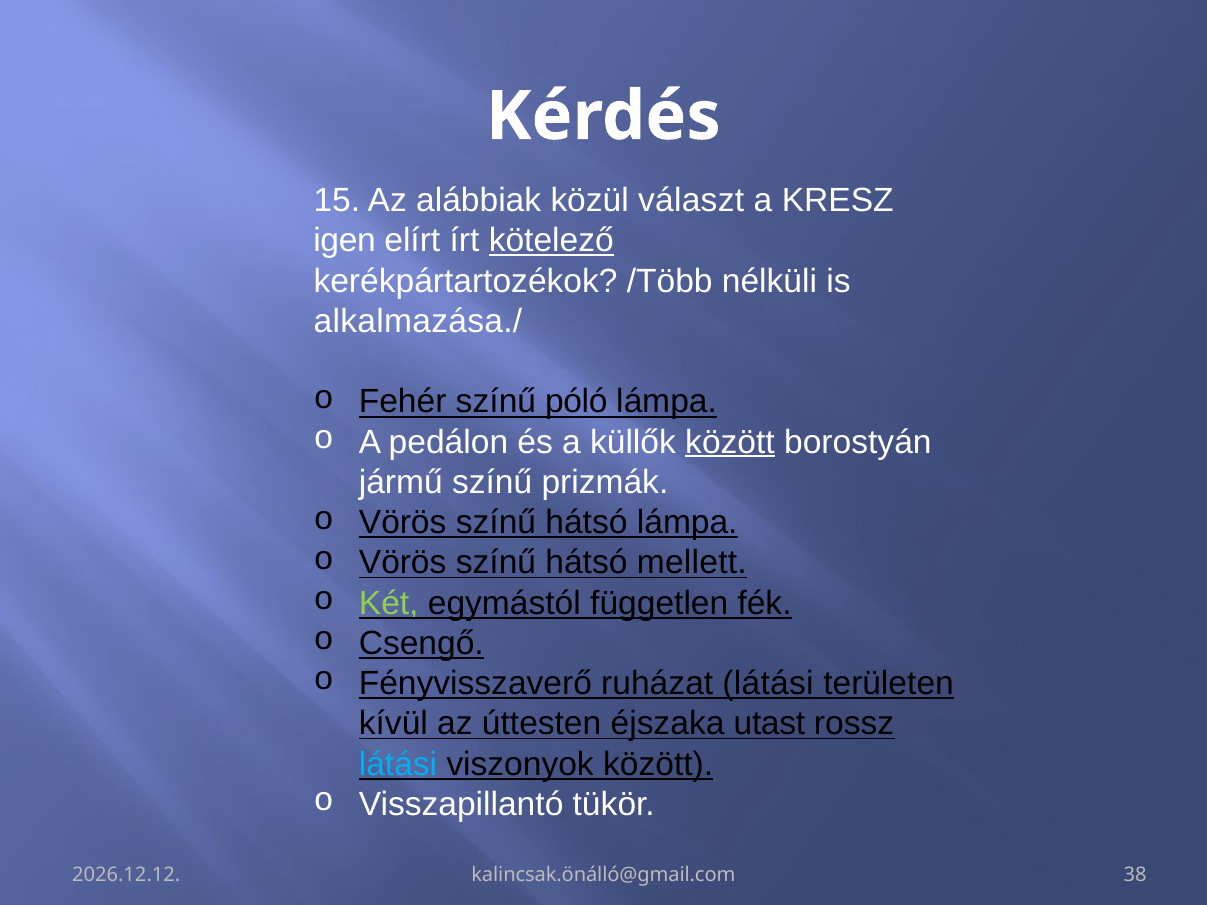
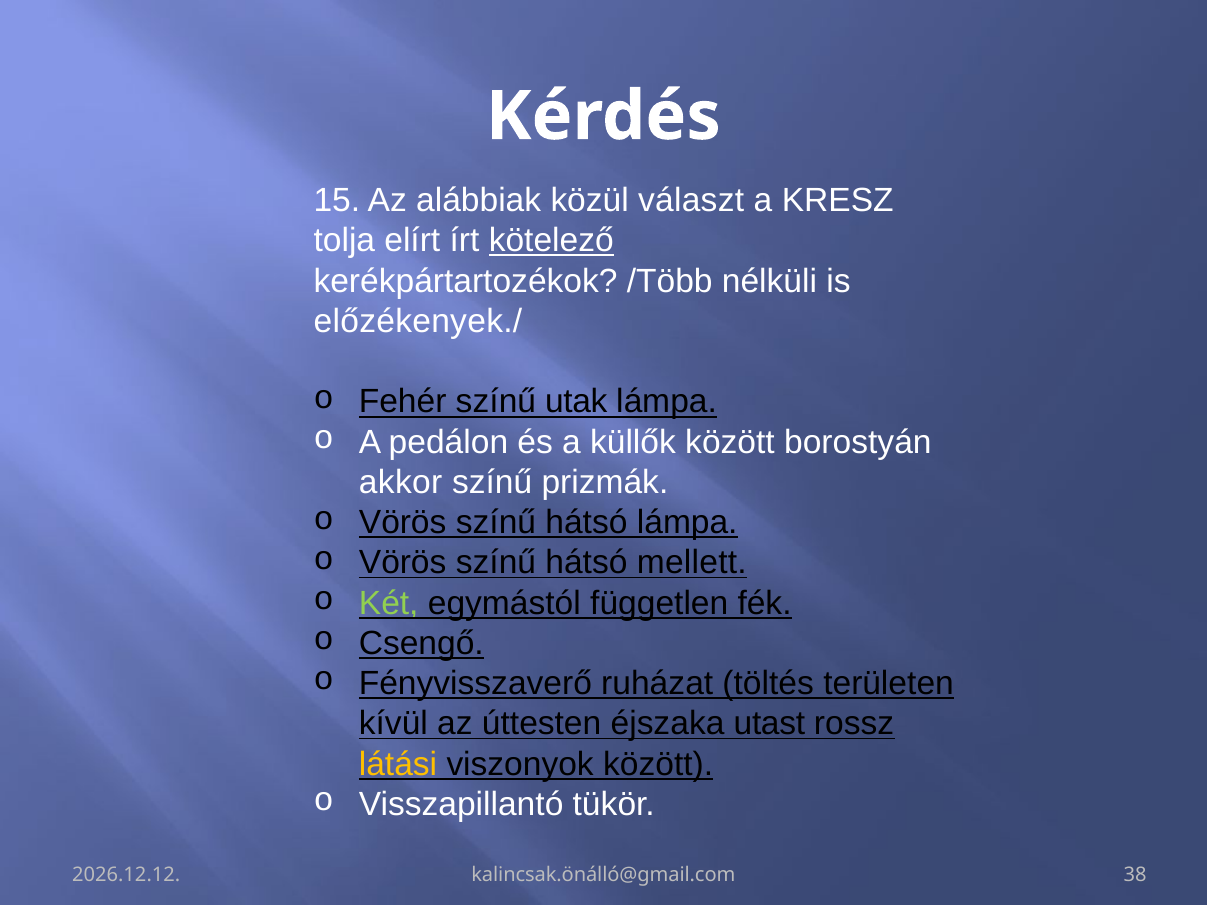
igen: igen -> tolja (344, 241)
alkalmazása./: alkalmazása./ -> előzékenyek./ (418, 321)
póló: póló -> utak (576, 402)
között underline: present -> none (730, 442)
jármű: jármű -> akkor (401, 482)
ruházat látási: látási -> töltés (768, 684)
látási colour: light blue -> yellow (398, 764)
